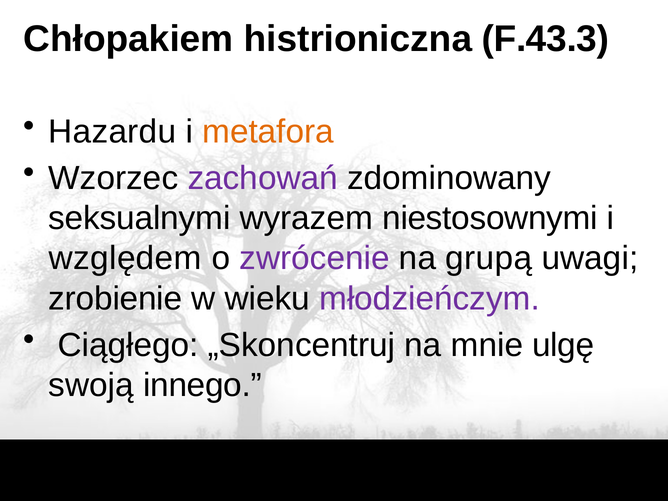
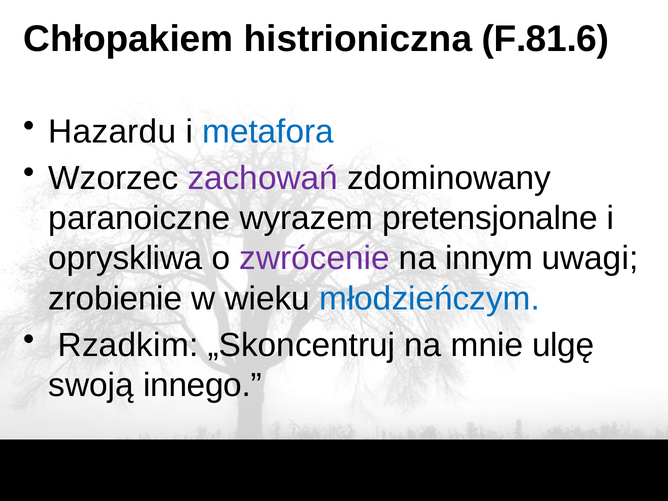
F.43.3: F.43.3 -> F.81.6 (545, 39)
metafora colour: orange -> blue (268, 131)
seksualnymi: seksualnymi -> paranoiczne (139, 218)
niestosownymi: niestosownymi -> pretensjonalne (490, 218)
względem: względem -> opryskliwa (125, 258)
grupą: grupą -> innym (489, 258)
młodzieńczym colour: purple -> blue (430, 298)
Ciągłego: Ciągłego -> Rzadkim (128, 345)
